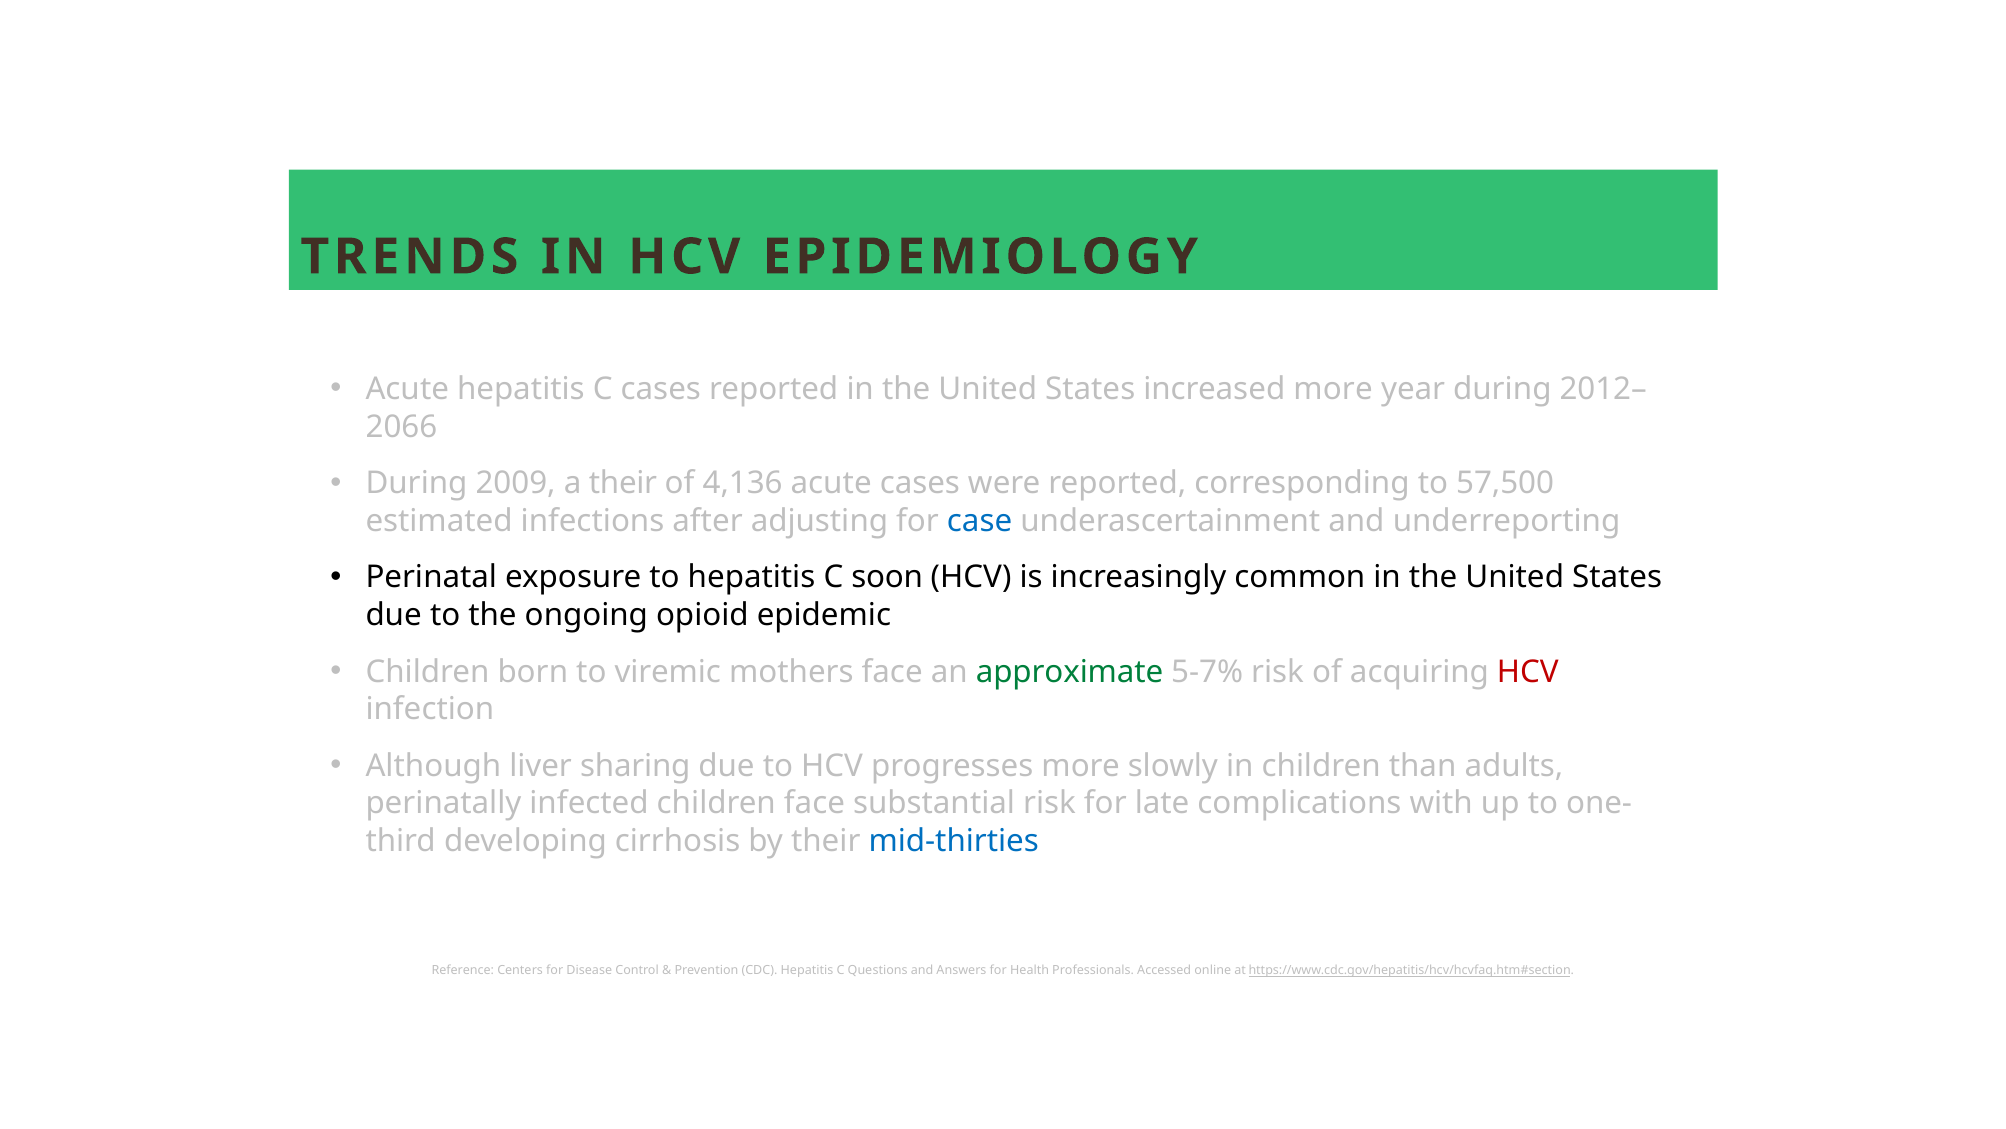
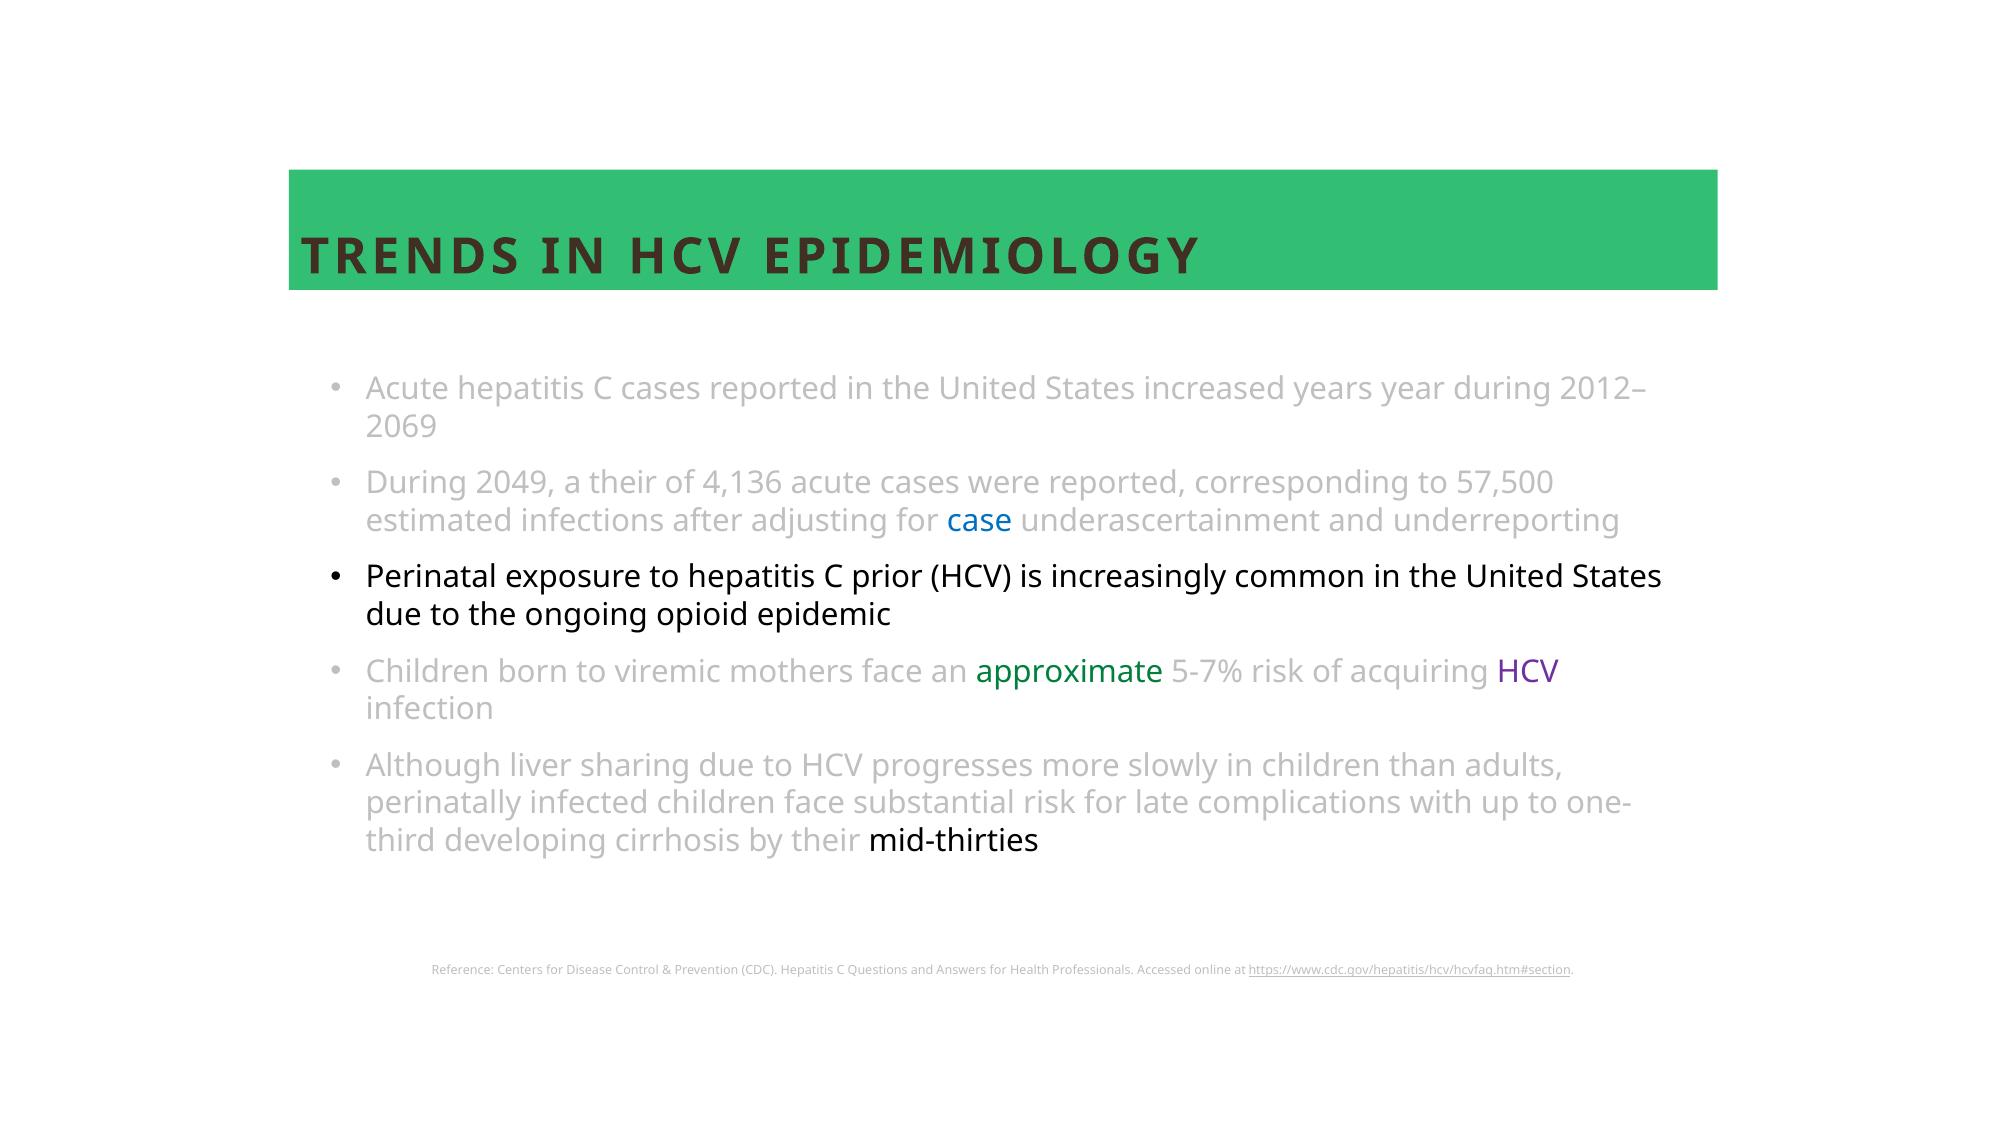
increased more: more -> years (1333, 389)
2066: 2066 -> 2069 (401, 427)
2009: 2009 -> 2049 (516, 483)
soon: soon -> prior (887, 577)
HCV colour: red -> purple (1528, 671)
mid-thirties colour: blue -> black (954, 841)
